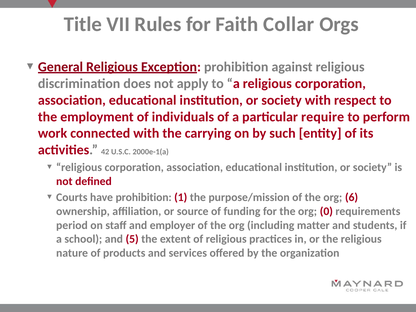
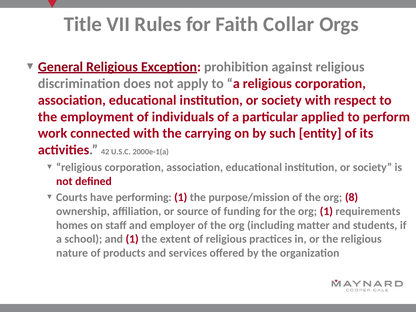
require: require -> applied (323, 117)
have prohibition: prohibition -> performing (144, 198)
6: 6 -> 8 (352, 198)
org 0: 0 -> 1 (326, 211)
period: period -> homes (72, 225)
and 5: 5 -> 1 (132, 239)
